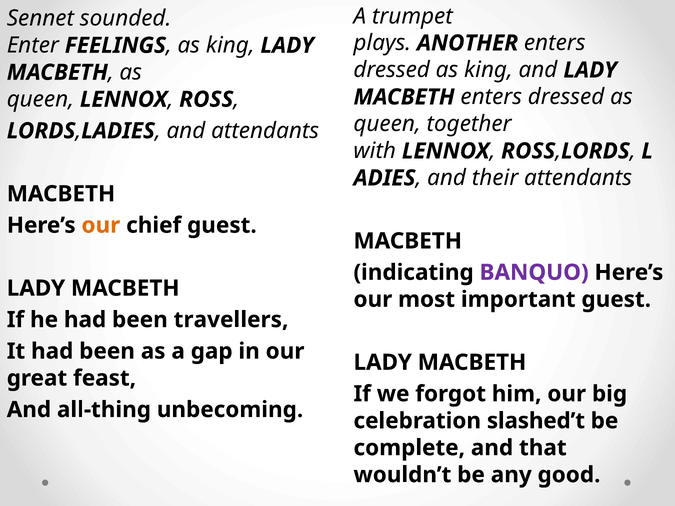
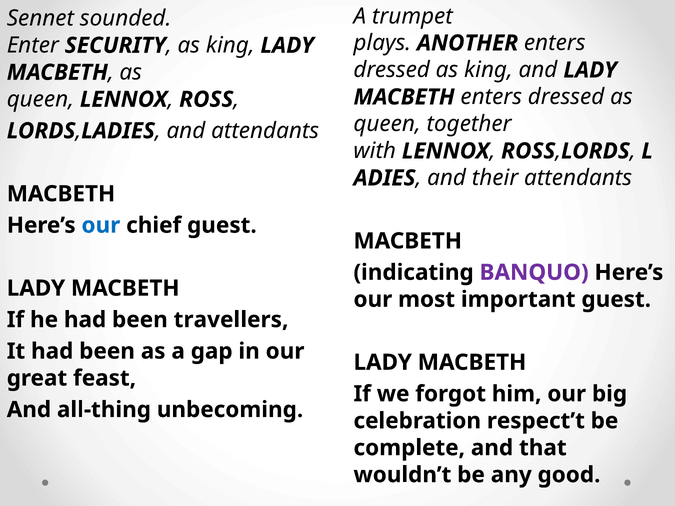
FEELINGS: FEELINGS -> SECURITY (115, 45)
our colour: orange -> blue (101, 225)
slashed’t: slashed’t -> respect’t (536, 421)
